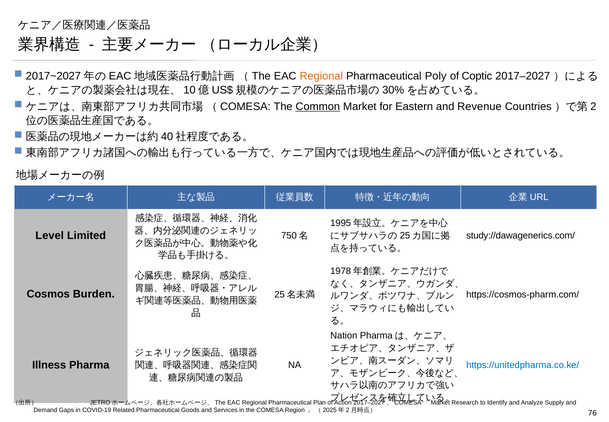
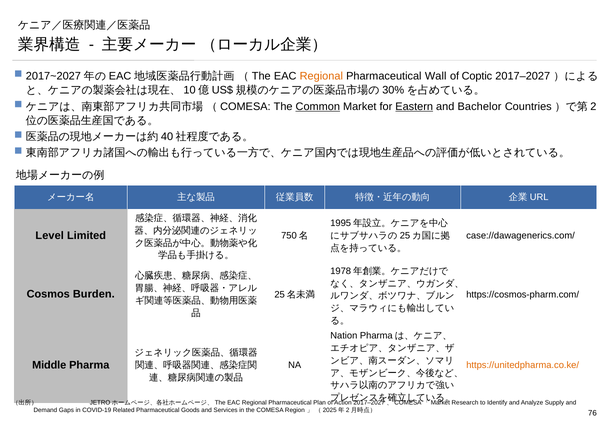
Poly: Poly -> Wall (436, 76)
Eastern underline: none -> present (414, 106)
Revenue: Revenue -> Bachelor (480, 106)
study://dawagenerics.com/: study://dawagenerics.com/ -> case://dawagenerics.com/ (521, 236)
Illness: Illness -> Middle (49, 365)
https://unitedpharma.co.ke/ colour: blue -> orange (523, 365)
